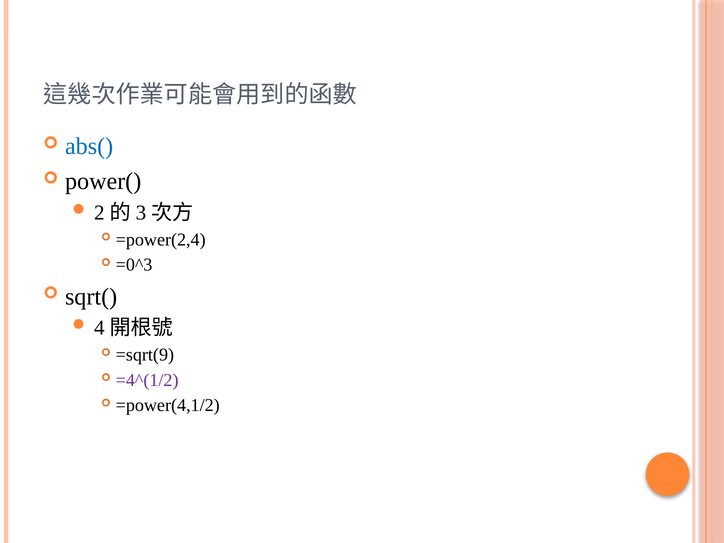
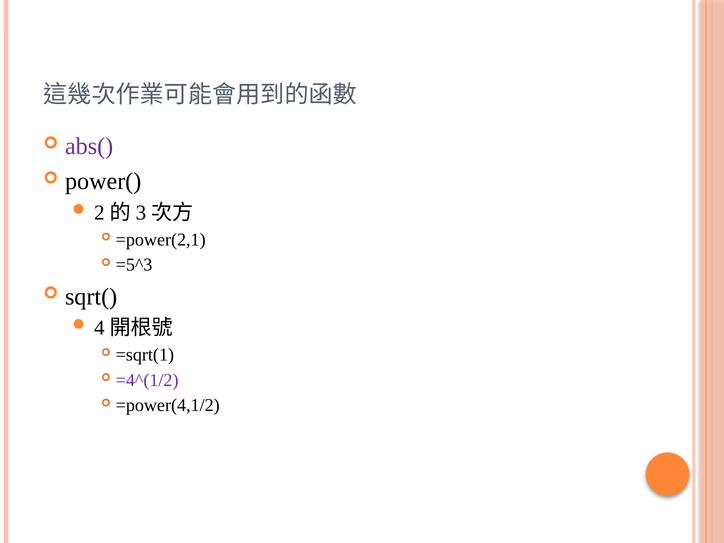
abs( colour: blue -> purple (89, 146)
=power(2,4: =power(2,4 -> =power(2,1 (161, 240)
=0^3: =0^3 -> =5^3 (134, 265)
=sqrt(9: =sqrt(9 -> =sqrt(1 (145, 355)
